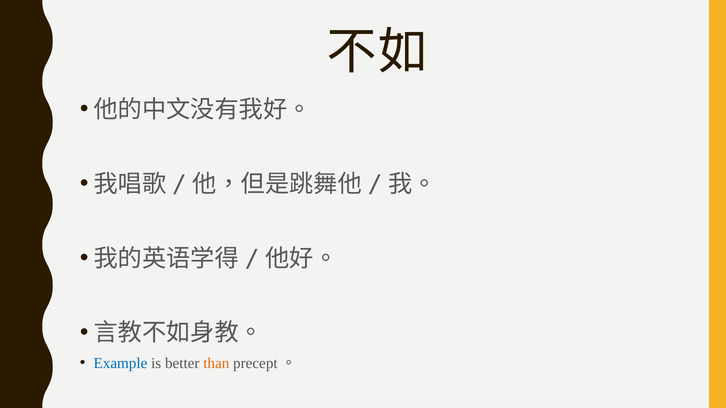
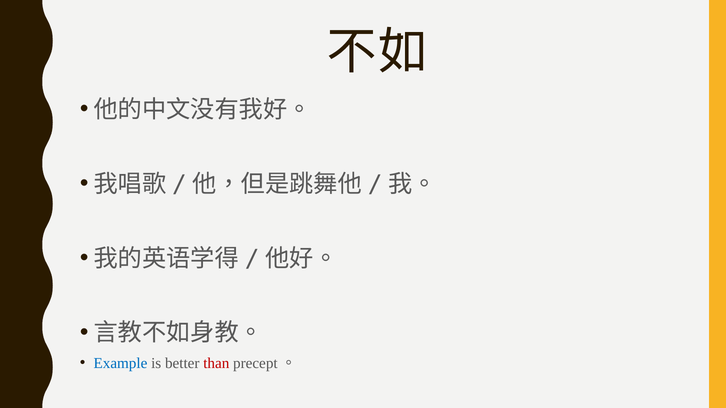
than colour: orange -> red (216, 363)
